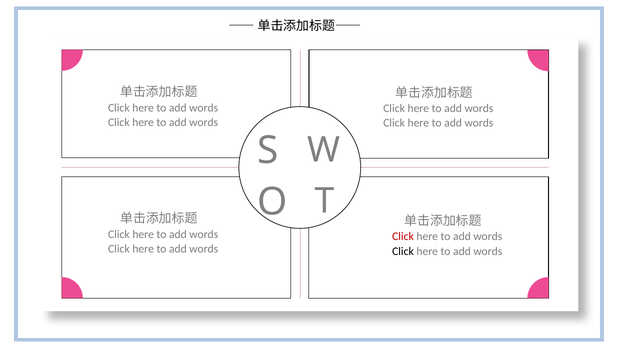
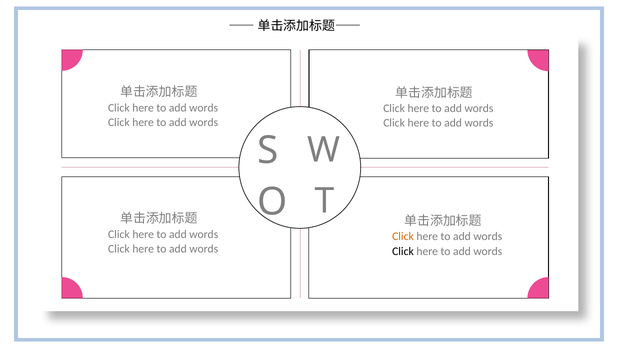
Click colour: red -> orange (403, 237)
